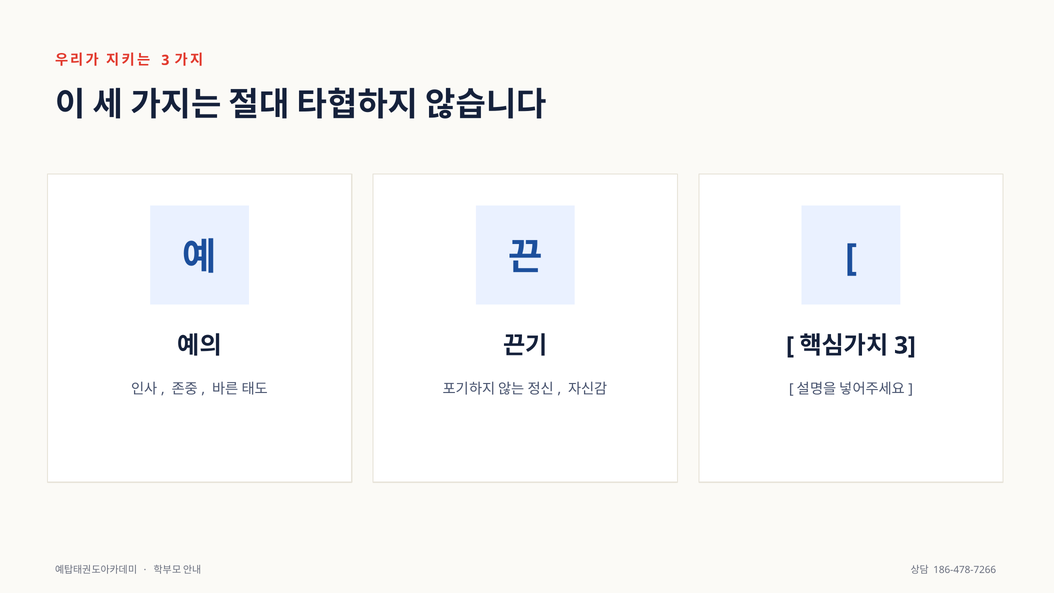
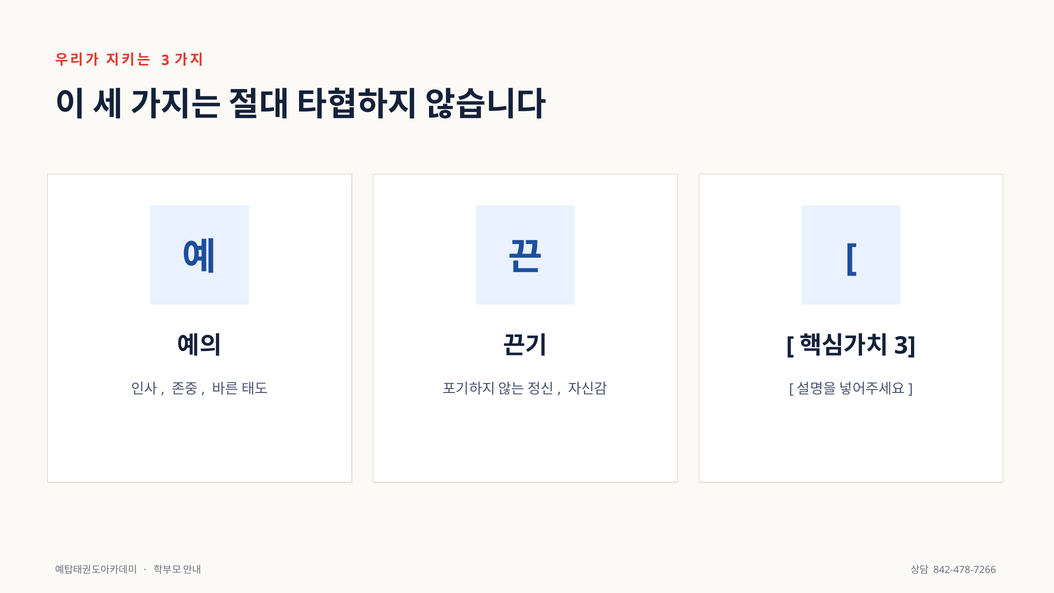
186-478-7266: 186-478-7266 -> 842-478-7266 (965, 570)
